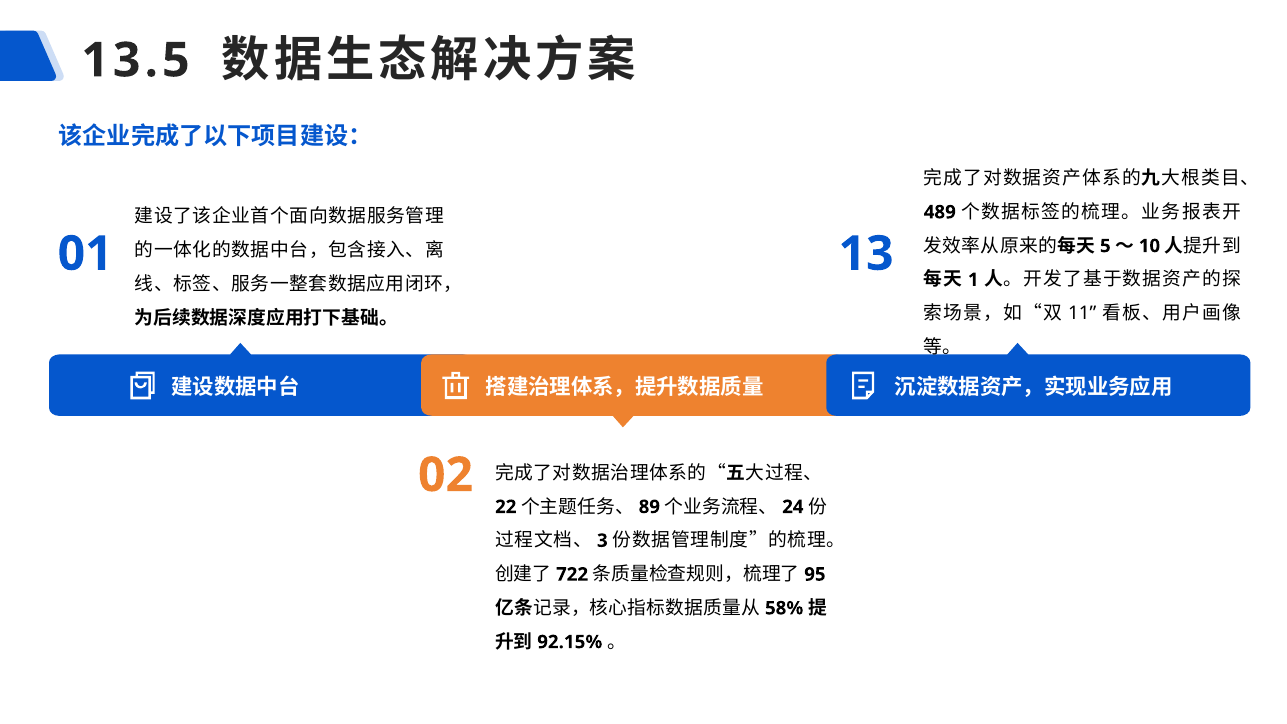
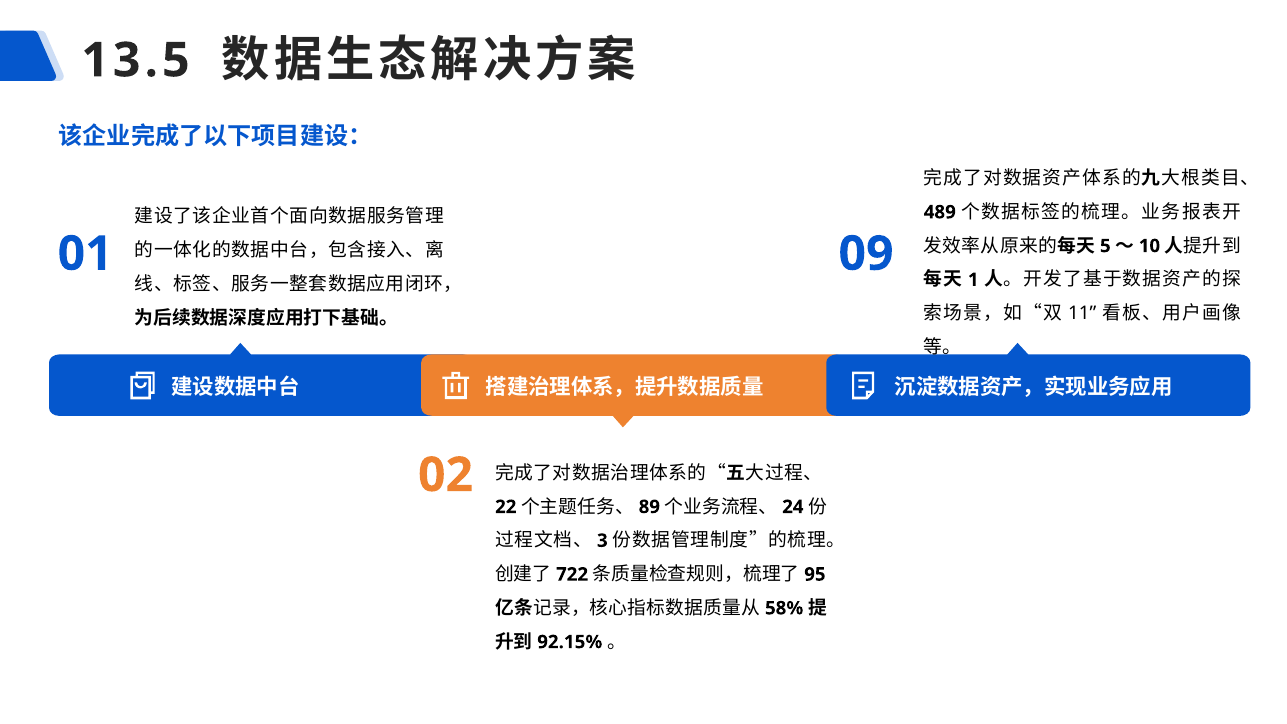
13: 13 -> 09 (866, 254)
